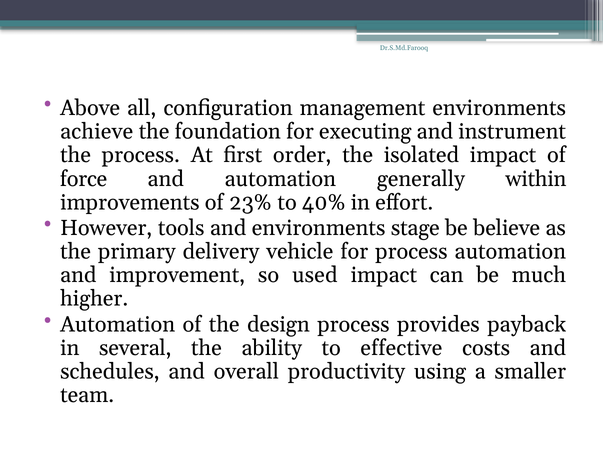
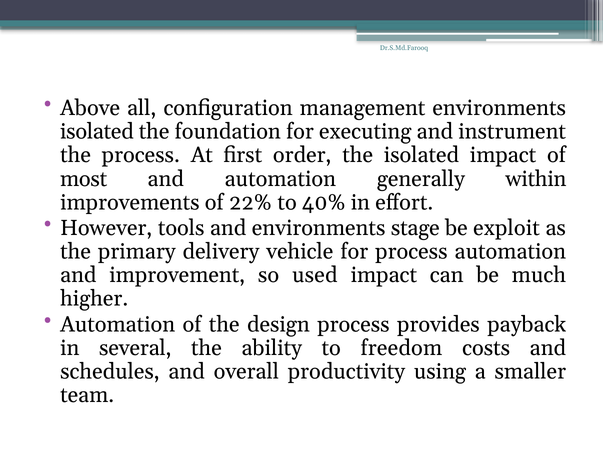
achieve: achieve -> isolated (97, 132)
force: force -> most (84, 179)
23%: 23% -> 22% (250, 202)
believe: believe -> exploit (507, 228)
effective: effective -> freedom (401, 348)
